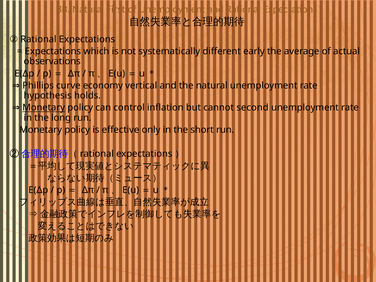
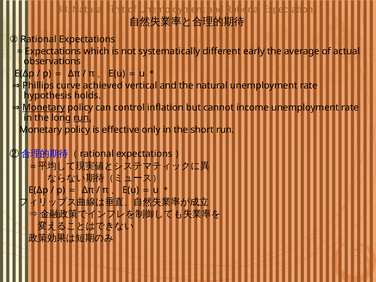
economy: economy -> achieved (103, 85)
second: second -> income (253, 108)
run underline: none -> present (82, 118)
